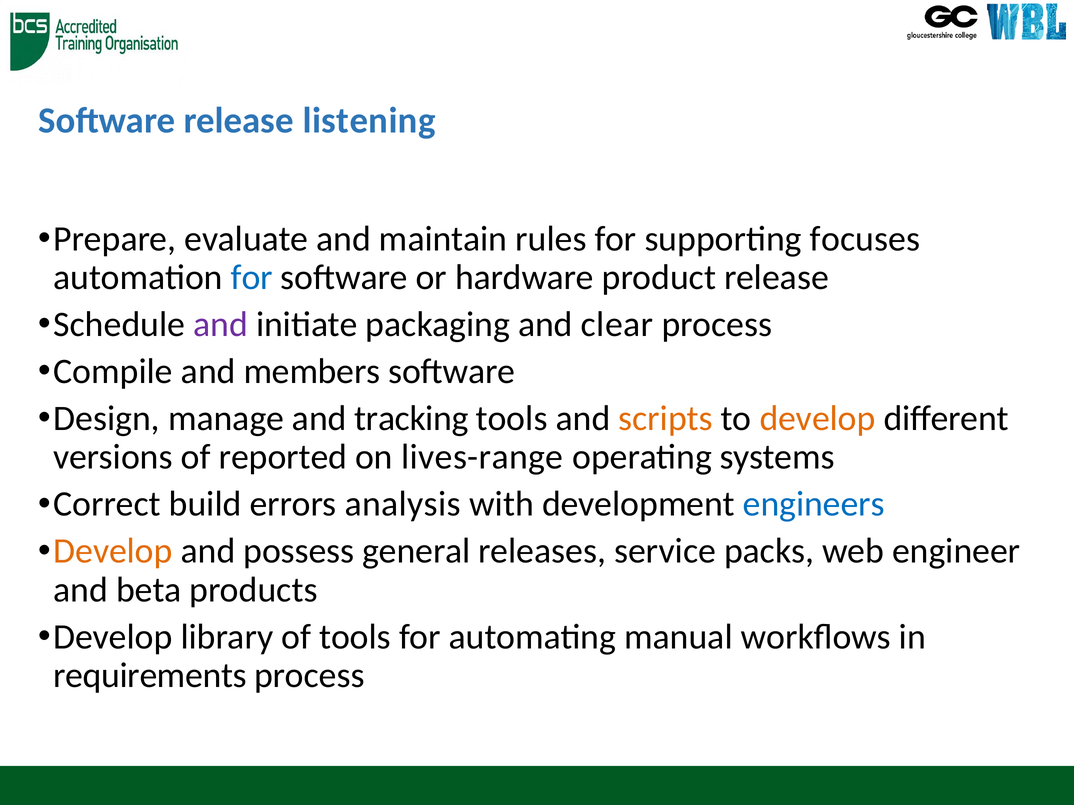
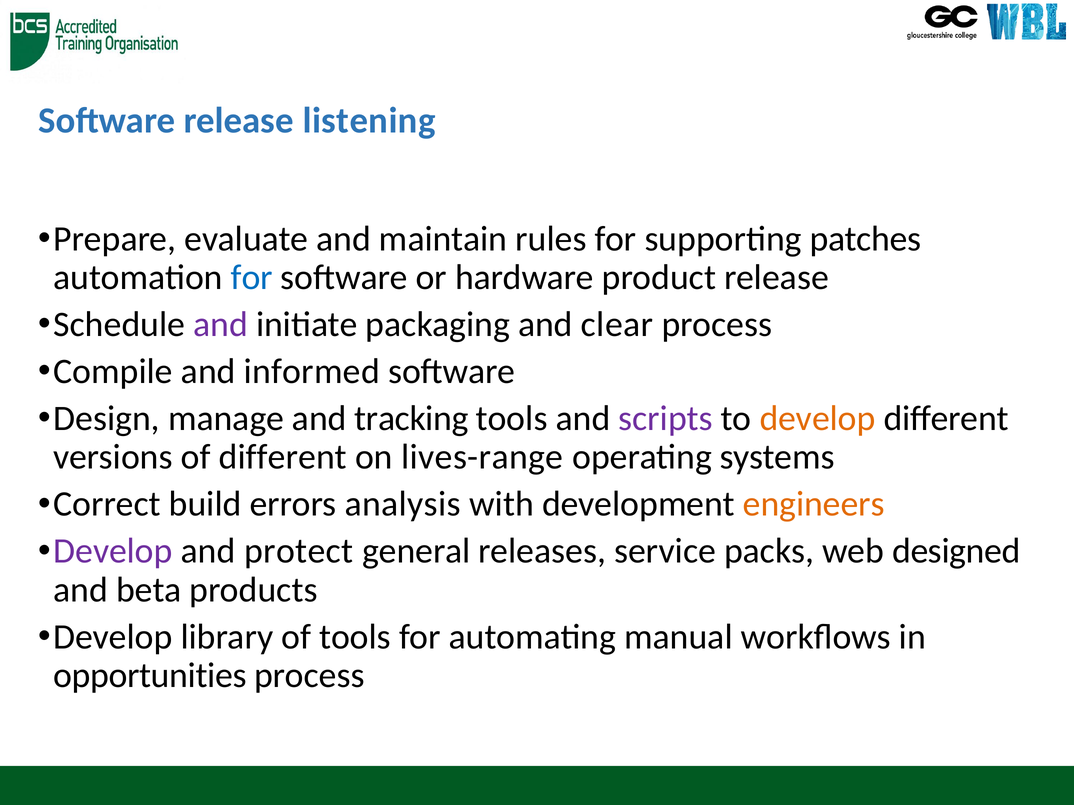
focuses: focuses -> patches (865, 239)
members: members -> informed (312, 372)
scripts colour: orange -> purple (666, 419)
of reported: reported -> different (283, 457)
engineers colour: blue -> orange (814, 504)
Develop colour: orange -> purple (113, 552)
possess: possess -> protect (299, 552)
engineer: engineer -> designed (956, 552)
requirements: requirements -> opportunities (150, 676)
